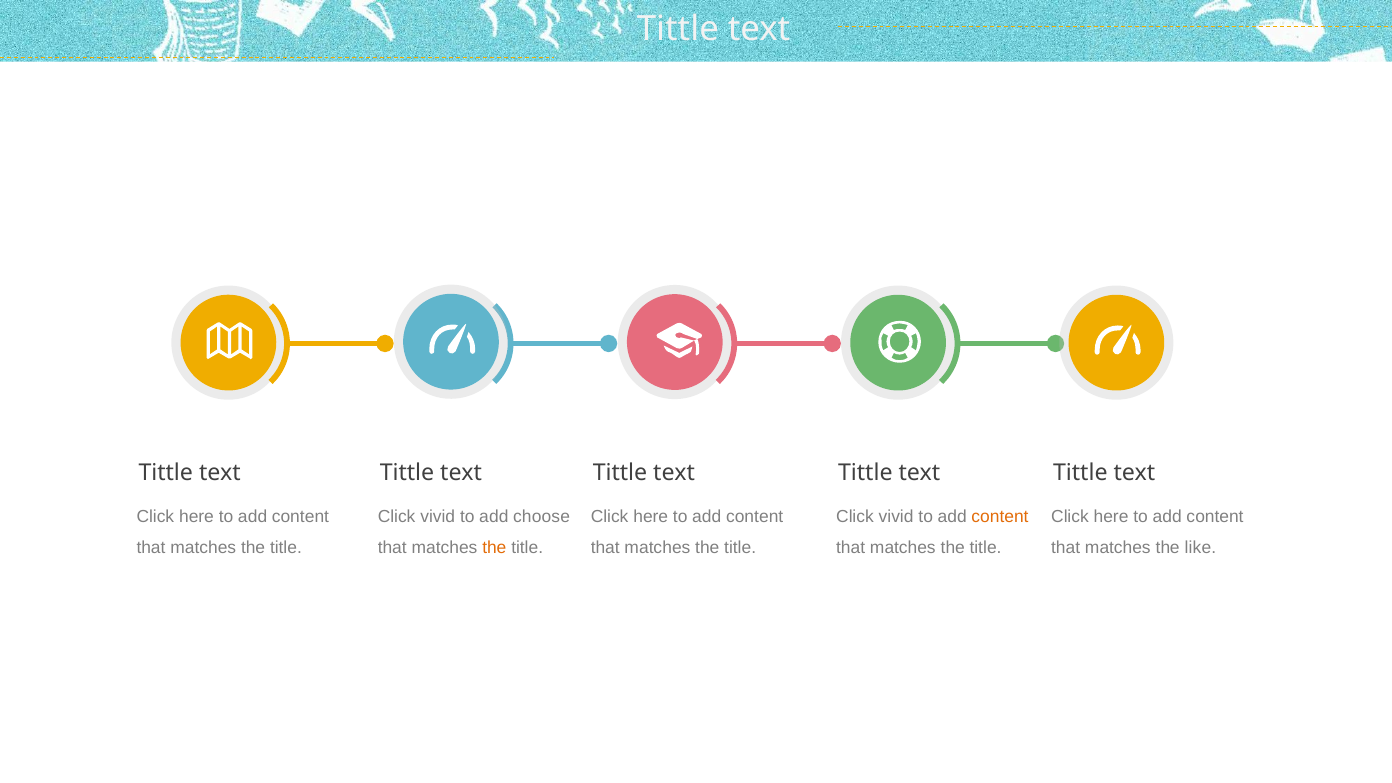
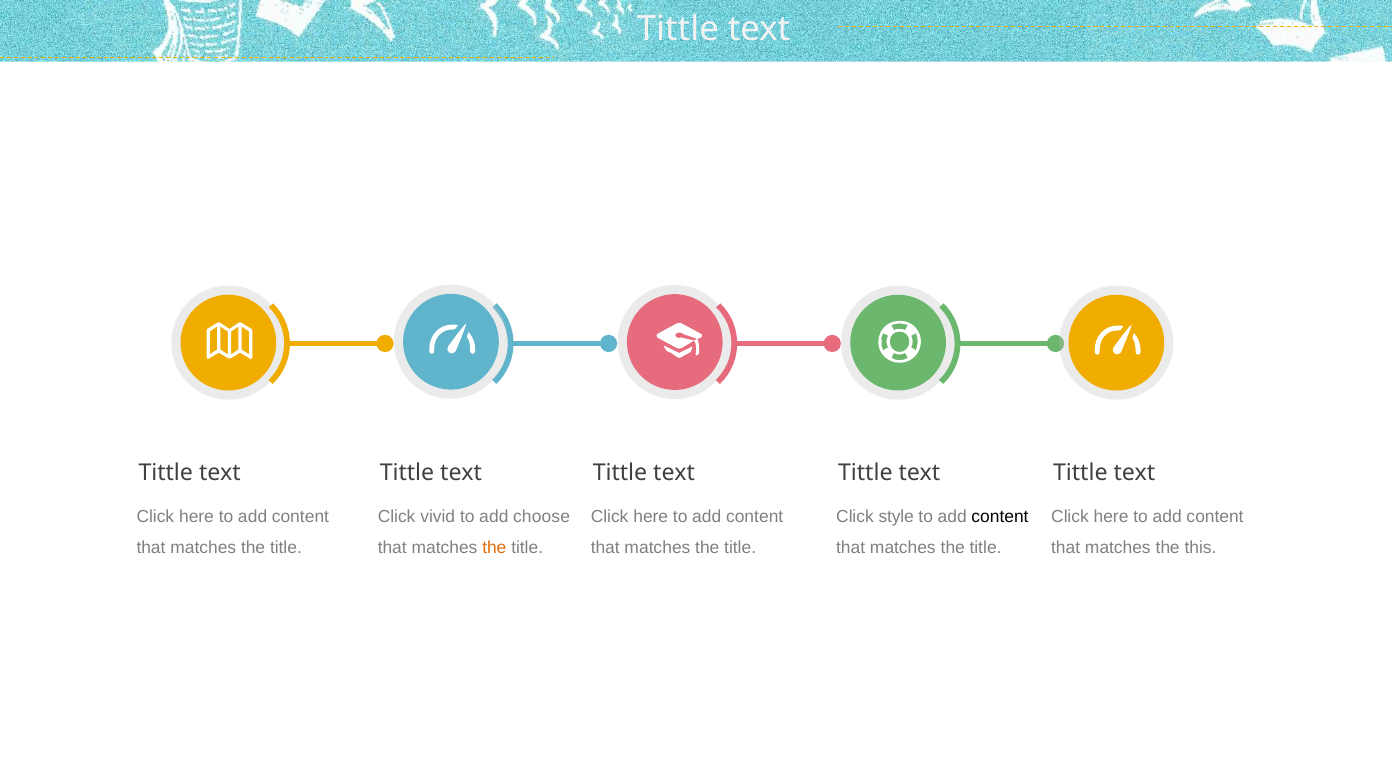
vivid: vivid -> style (896, 517)
content colour: orange -> black (1000, 517)
like: like -> this (1201, 548)
